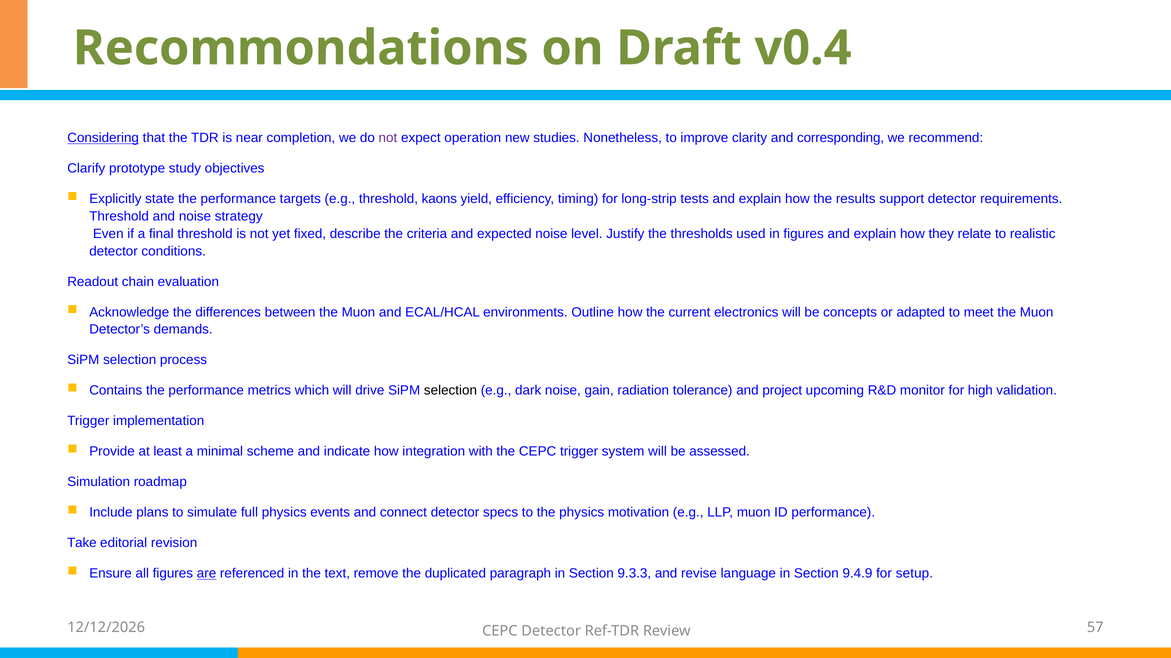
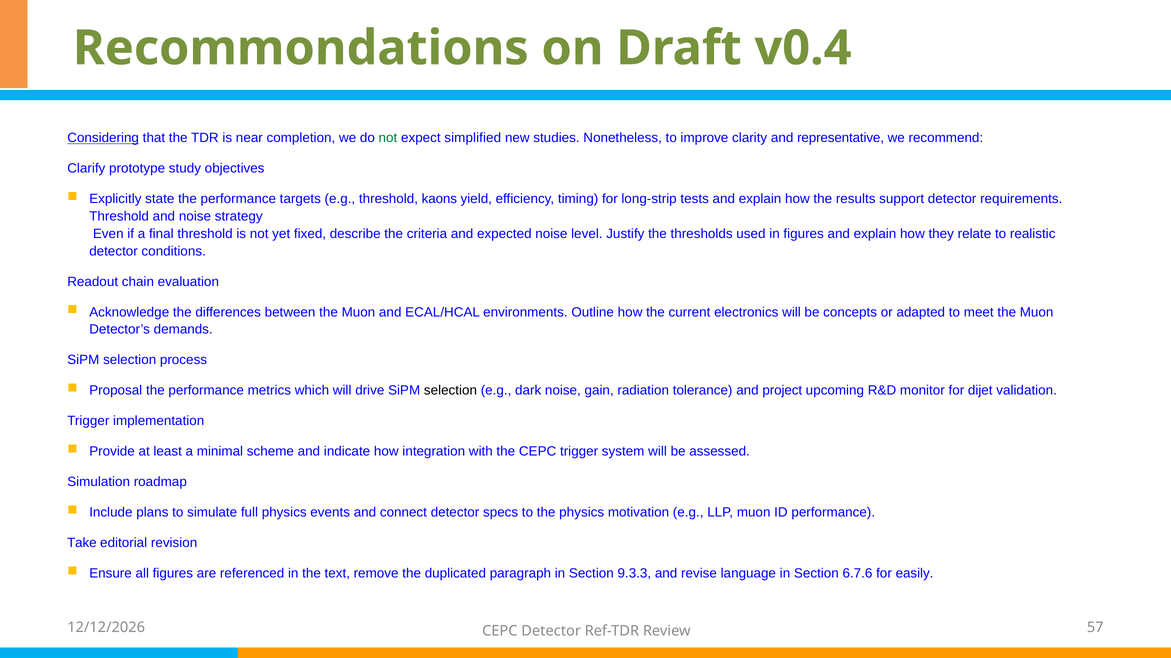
not colour: purple -> green (388, 138)
operation: operation -> simplified (473, 138)
corresponding: corresponding -> representative (841, 138)
Contains: Contains -> Proposal (116, 391)
high: high -> dijet (980, 391)
are underline: present -> none (207, 574)
9.4.9: 9.4.9 -> 6.7.6 (857, 574)
setup: setup -> easily (915, 574)
